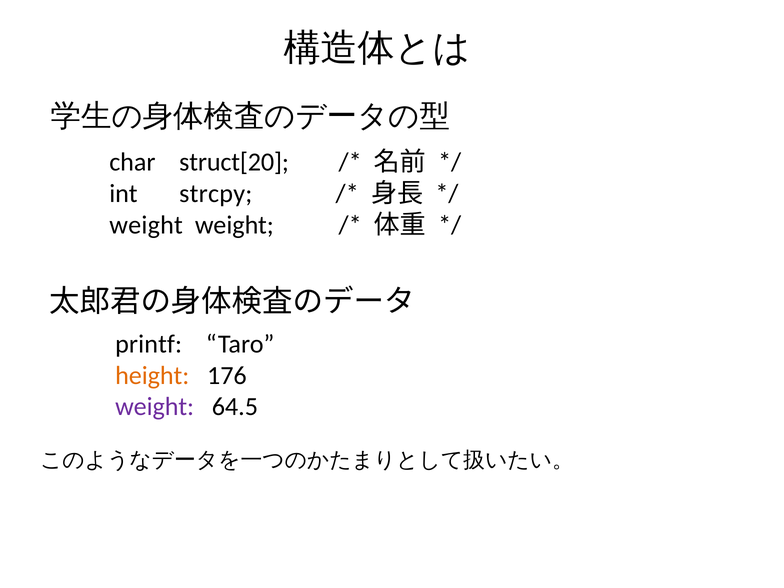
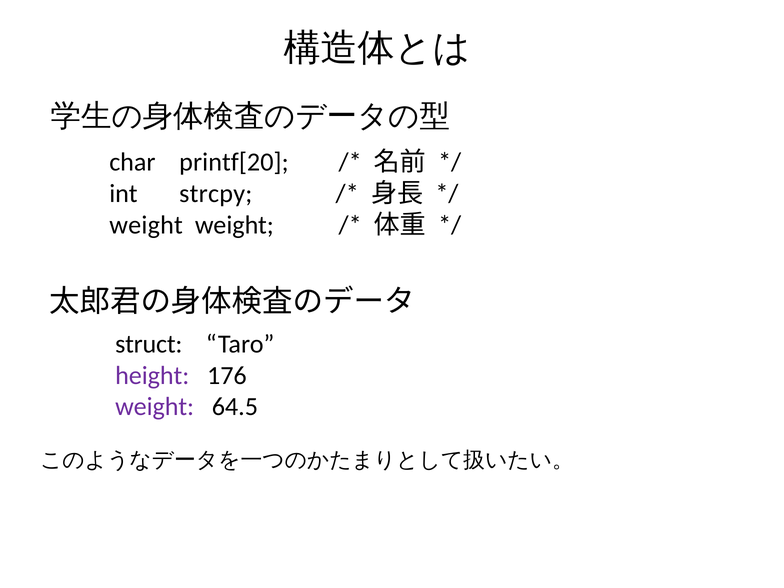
struct[20: struct[20 -> printf[20 (234, 162)
printf: printf -> struct (149, 344)
height colour: orange -> purple (152, 375)
